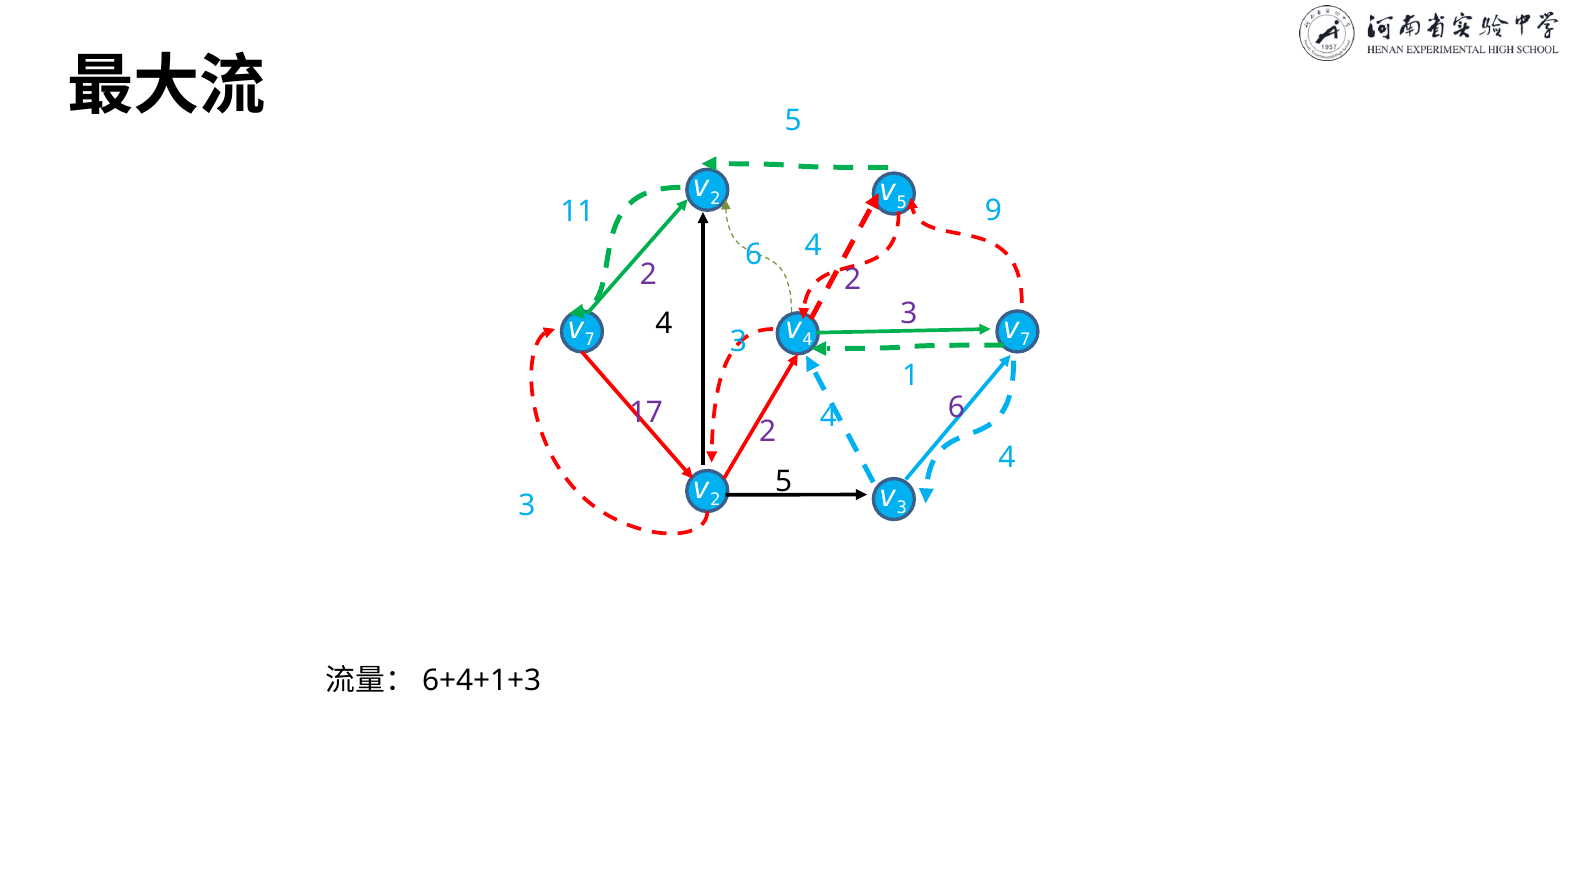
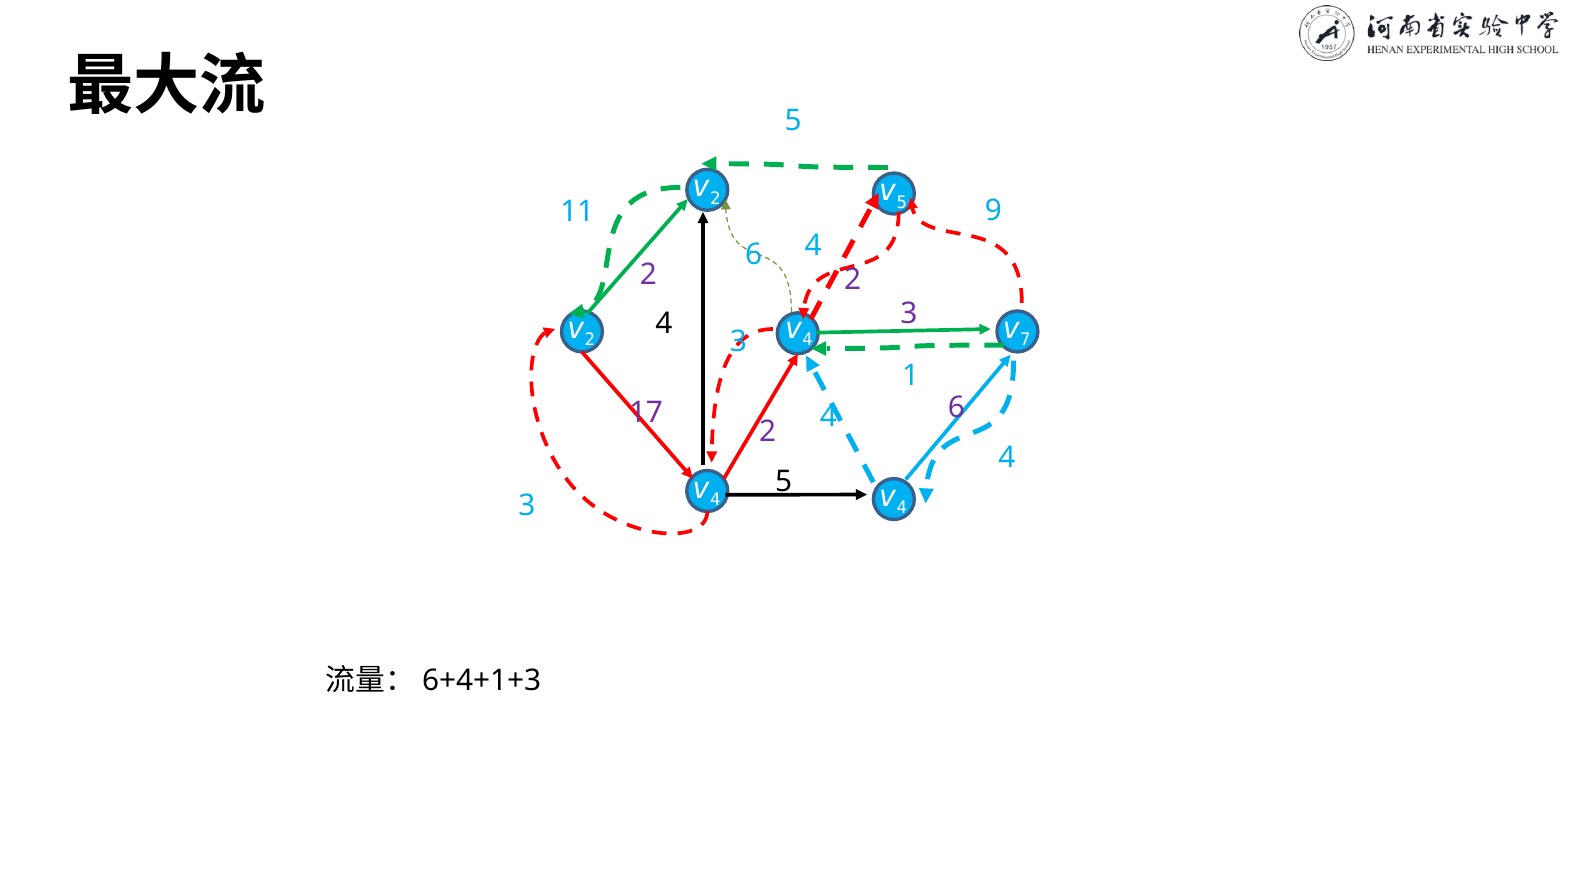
7: 7 -> 2 (590, 340)
2: 2 -> 4 (715, 500)
3: 3 -> 4 (902, 508)
